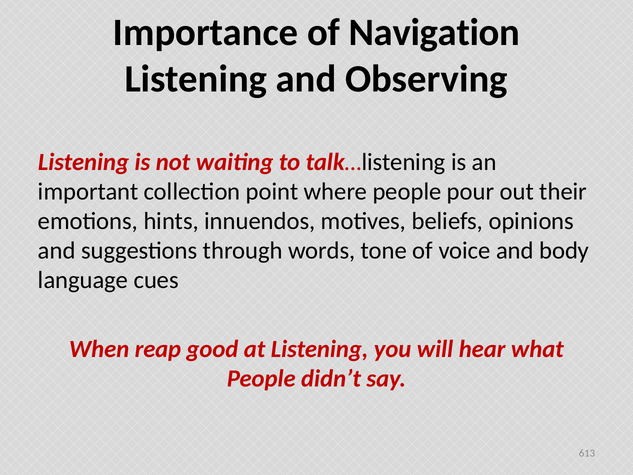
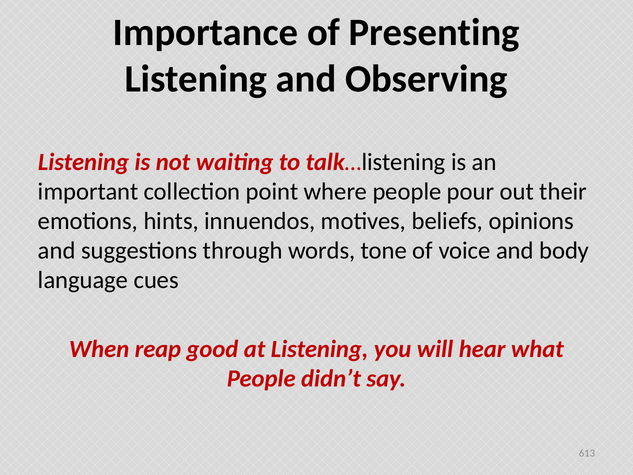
Navigation: Navigation -> Presenting (434, 32)
